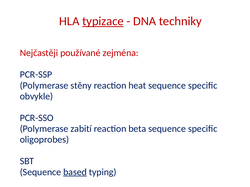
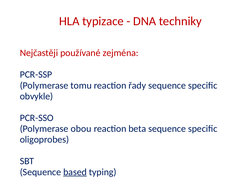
typizace underline: present -> none (103, 21)
stěny: stěny -> tomu (81, 86)
heat: heat -> řady (137, 86)
zabití: zabití -> obou (81, 129)
